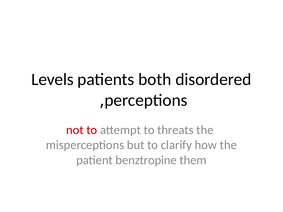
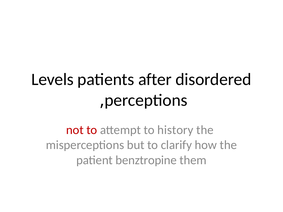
both: both -> after (155, 80)
threats: threats -> history (175, 130)
